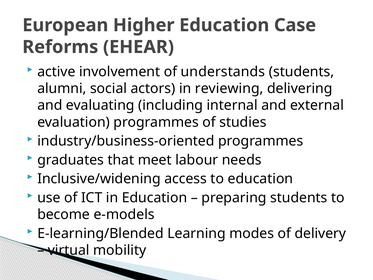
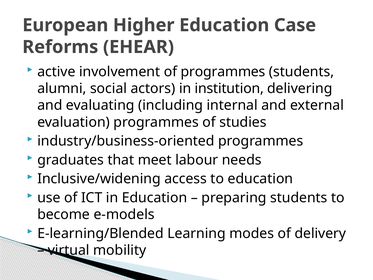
of understands: understands -> programmes (223, 72)
reviewing: reviewing -> institution (229, 88)
